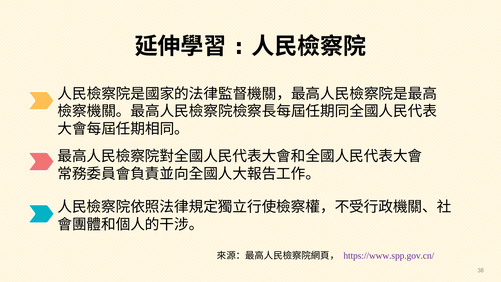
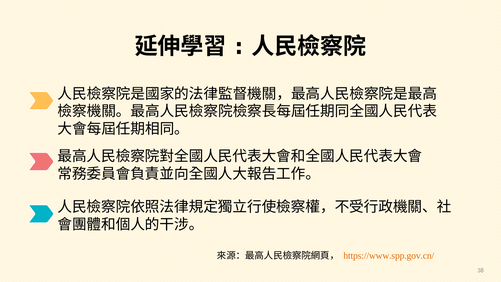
https://www.spp.gov.cn/ colour: purple -> orange (389, 256)
